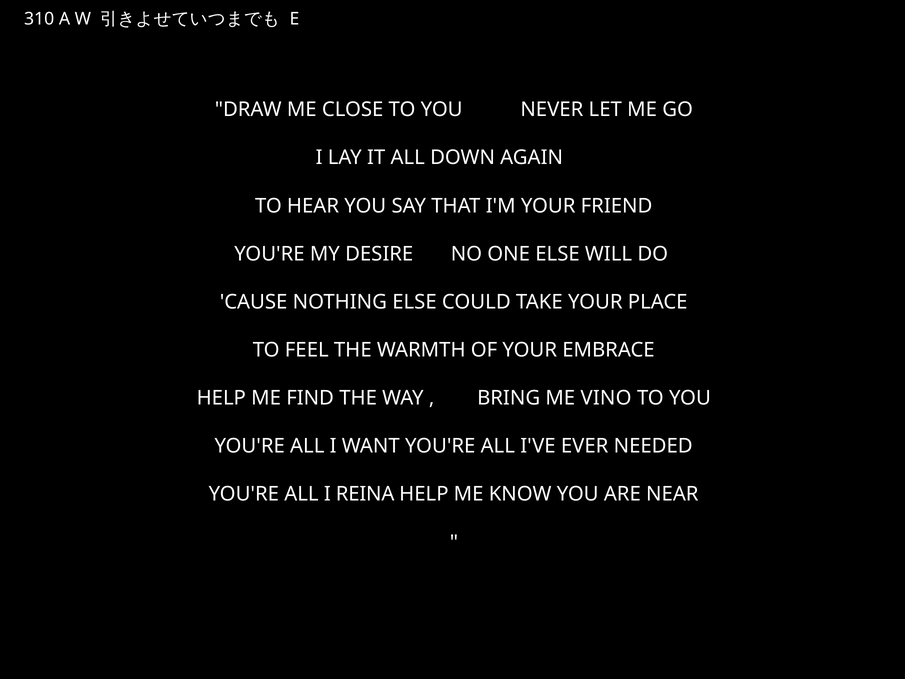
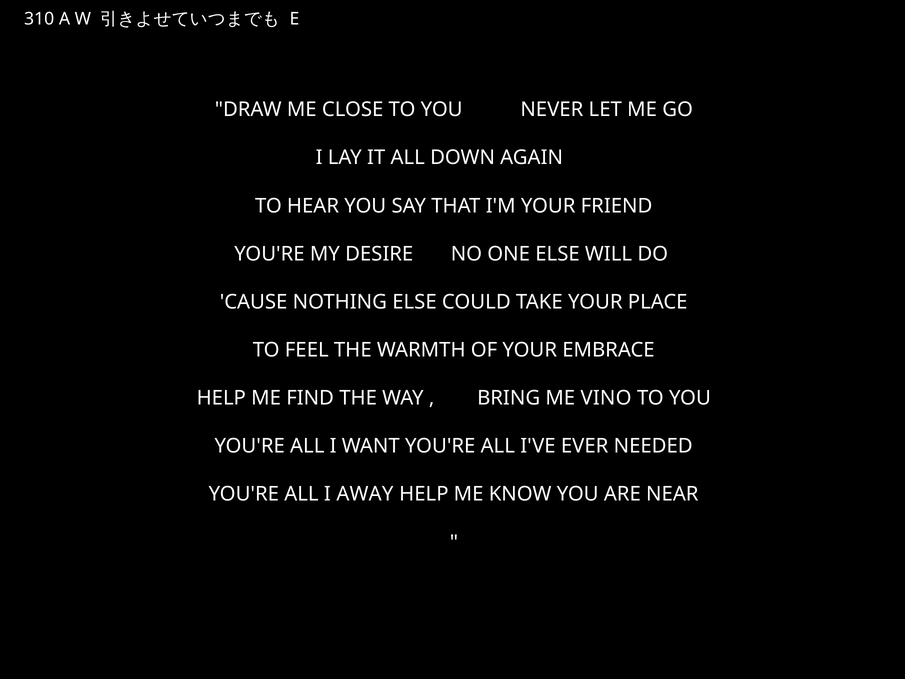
REINA: REINA -> AWAY (365, 494)
